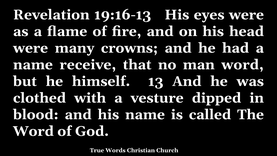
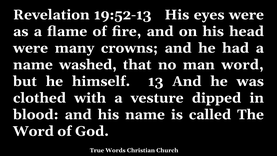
19:16-13: 19:16-13 -> 19:52-13 (123, 15)
receive: receive -> washed (88, 65)
